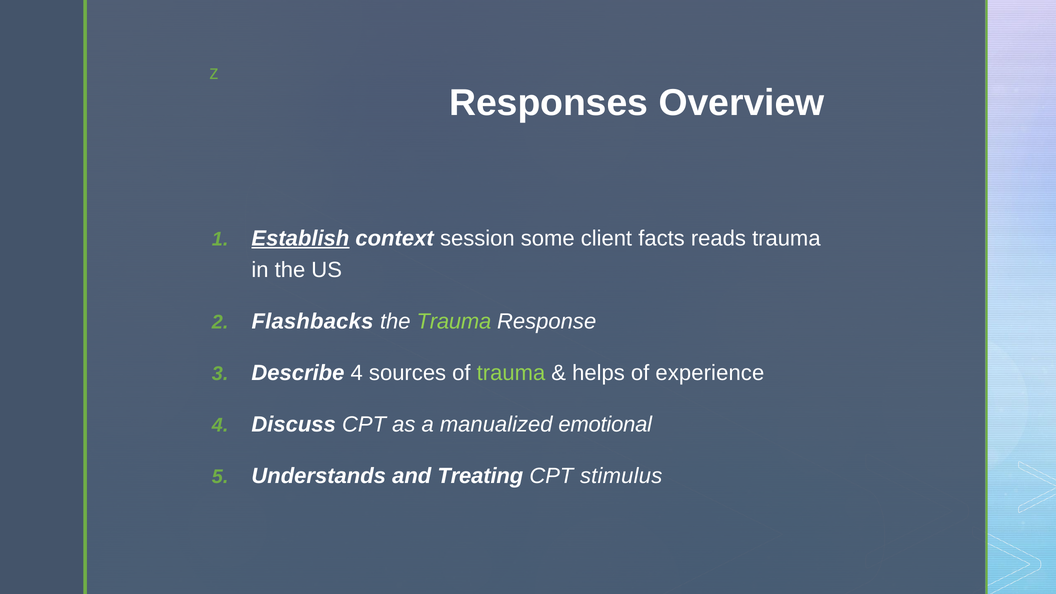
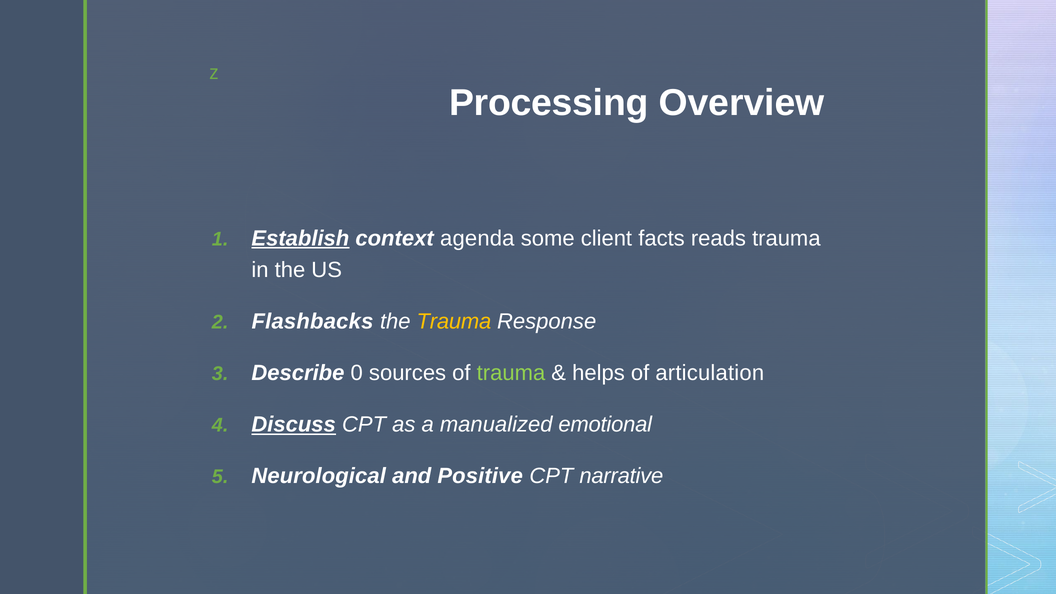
Responses: Responses -> Processing (549, 103)
session: session -> agenda (477, 238)
Trauma colour: light green -> yellow (454, 322)
Describe 4: 4 -> 0 (357, 373)
experience: experience -> articulation (710, 373)
Discuss underline: none -> present (294, 425)
Understands: Understands -> Neurological (319, 476)
Treating: Treating -> Positive (480, 476)
stimulus: stimulus -> narrative (621, 476)
